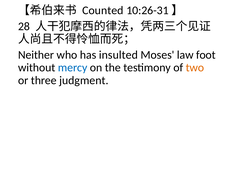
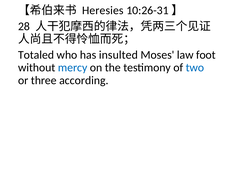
Counted: Counted -> Heresies (103, 10)
Neither: Neither -> Totaled (36, 55)
two colour: orange -> blue (195, 67)
judgment: judgment -> according (84, 80)
